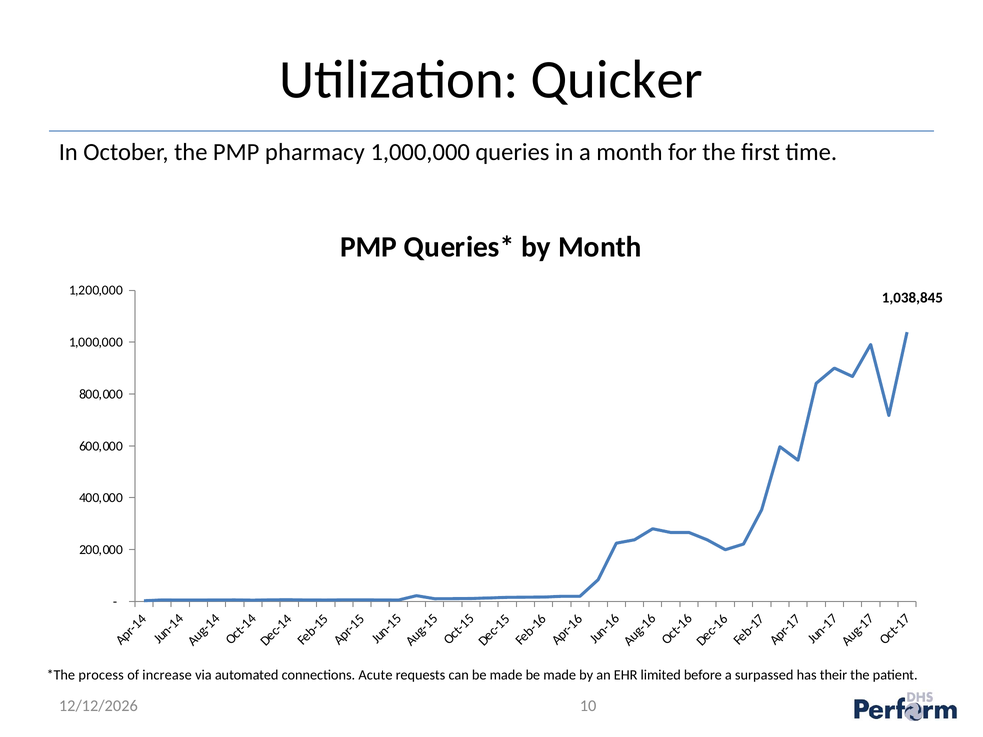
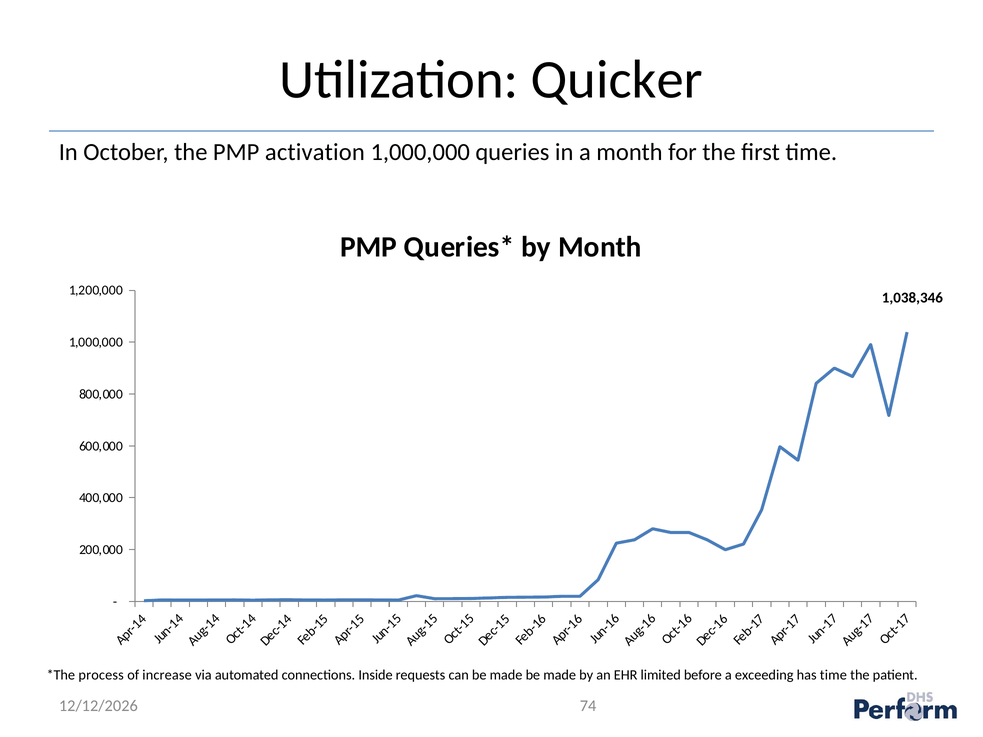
pharmacy: pharmacy -> activation (315, 152)
1,038,845: 1,038,845 -> 1,038,346 (912, 298)
Acute: Acute -> Inside (376, 675)
surpassed: surpassed -> exceeding (764, 675)
has their: their -> time (833, 675)
10: 10 -> 74 (588, 706)
